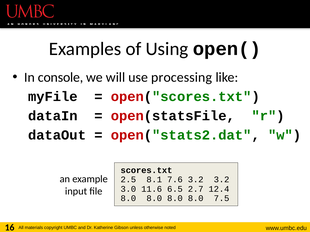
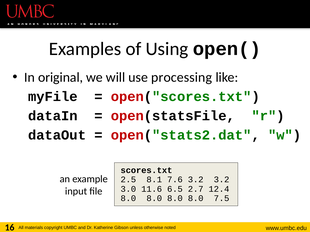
console: console -> original (61, 78)
